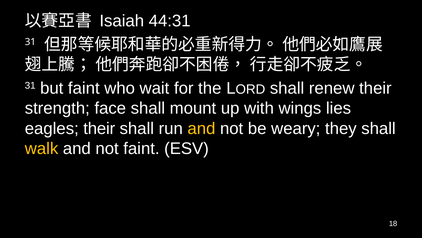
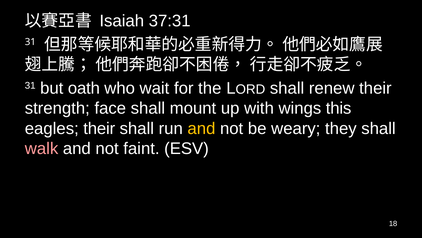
44:31: 44:31 -> 37:31 (170, 21)
but faint: faint -> oath (84, 88)
lies: lies -> this (339, 108)
walk colour: yellow -> pink (42, 148)
